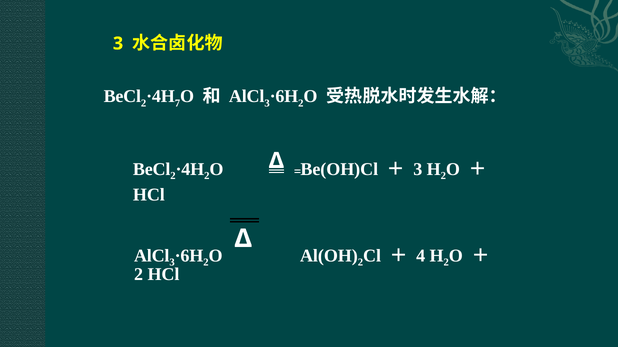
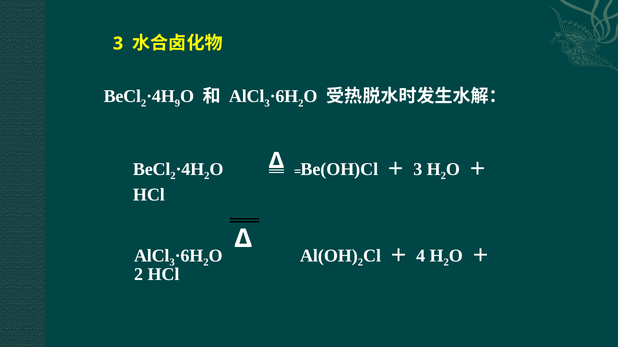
7: 7 -> 9 (177, 103)
